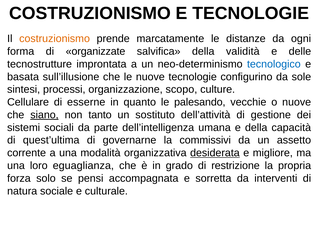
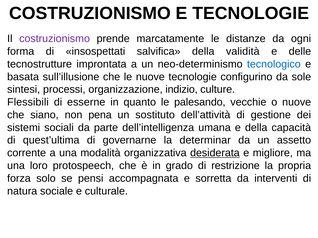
costruzionismo colour: orange -> purple (55, 39)
organizzate: organizzate -> insospettati (95, 51)
scopo: scopo -> indizio (182, 90)
Cellulare: Cellulare -> Flessibili (28, 102)
siano underline: present -> none (44, 115)
tanto: tanto -> pena (100, 115)
commissivi: commissivi -> determinar (205, 141)
eguaglianza: eguaglianza -> protospeech (83, 166)
